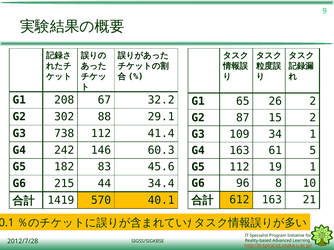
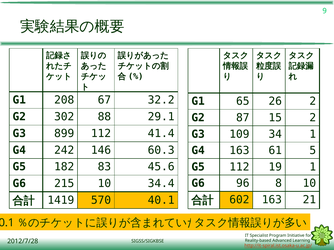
738: 738 -> 899 (64, 134)
215 44: 44 -> 10 (104, 184)
612: 612 -> 602 (239, 200)
